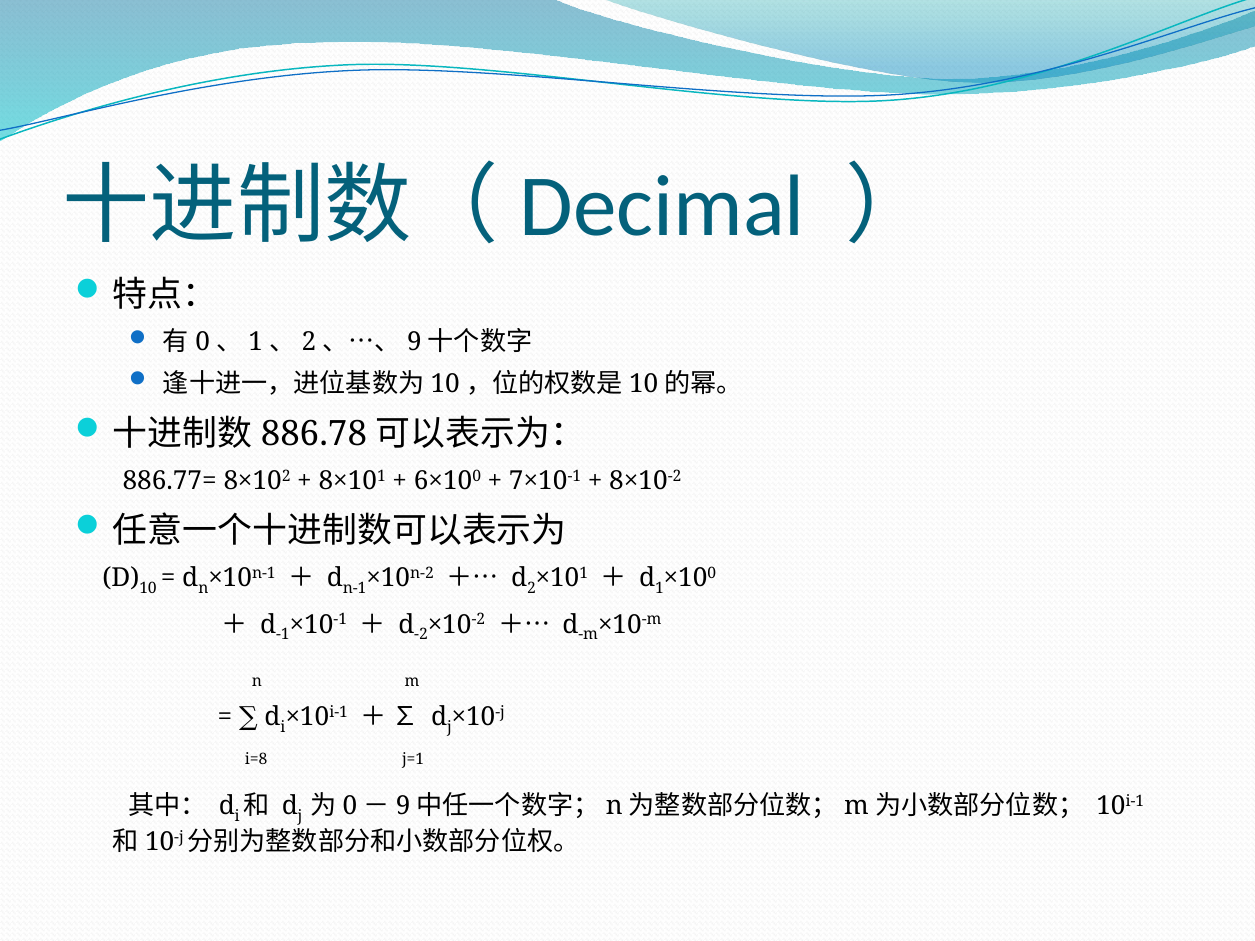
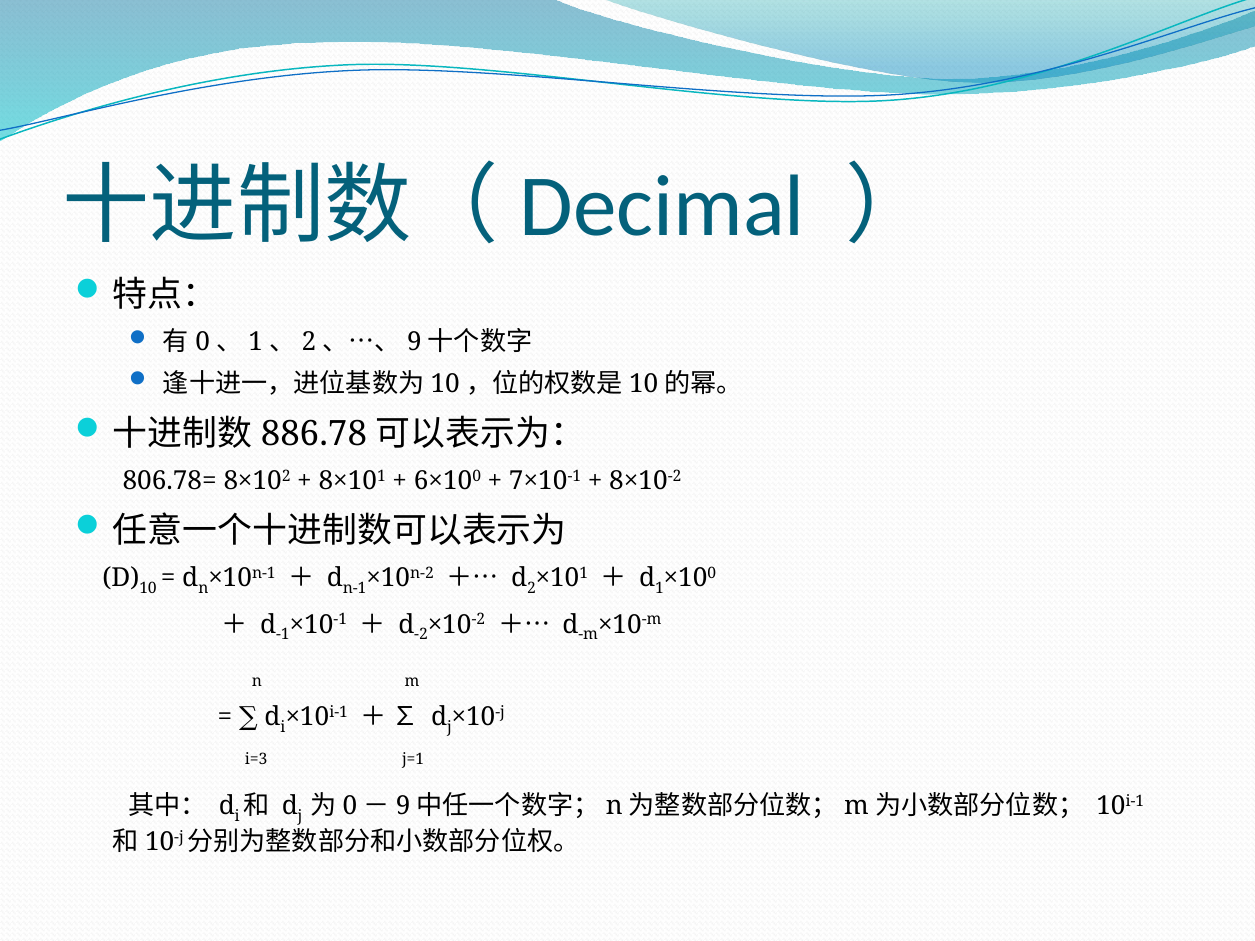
886.77=: 886.77= -> 806.78= (170, 481)
i=8: i=8 -> i=3 (256, 759)
